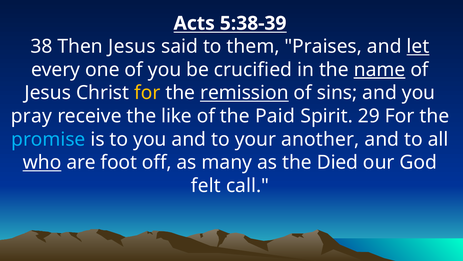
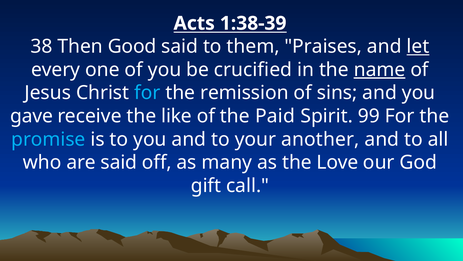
5:38-39: 5:38-39 -> 1:38-39 (253, 23)
Then Jesus: Jesus -> Good (132, 46)
for colour: yellow -> light blue (147, 93)
remission underline: present -> none (244, 93)
pray: pray -> gave (32, 116)
29: 29 -> 99 (369, 116)
who underline: present -> none (42, 162)
are foot: foot -> said (119, 162)
Died: Died -> Love (338, 162)
felt: felt -> gift (206, 185)
